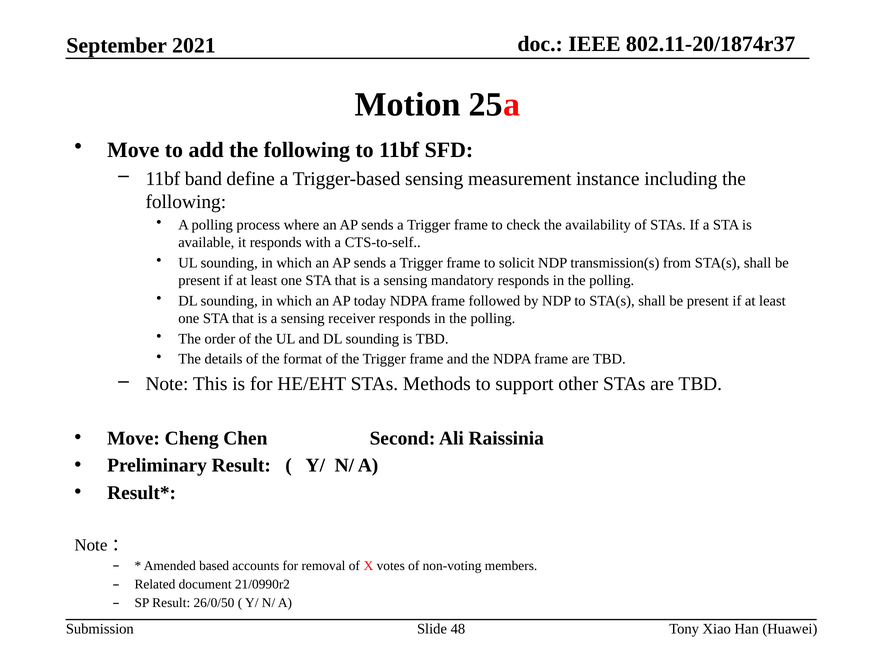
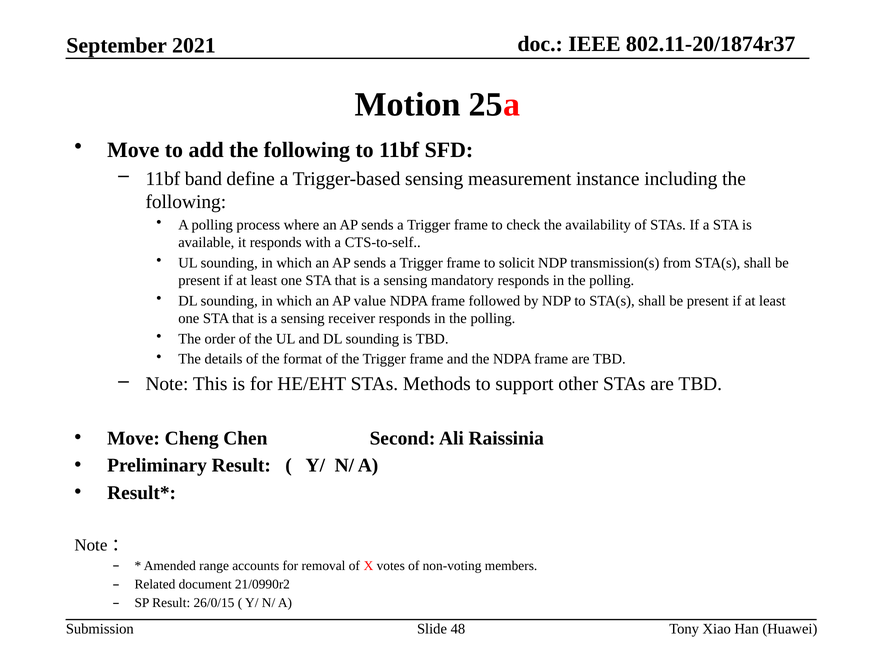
today: today -> value (370, 301)
based: based -> range (214, 566)
26/0/50: 26/0/50 -> 26/0/15 (214, 603)
